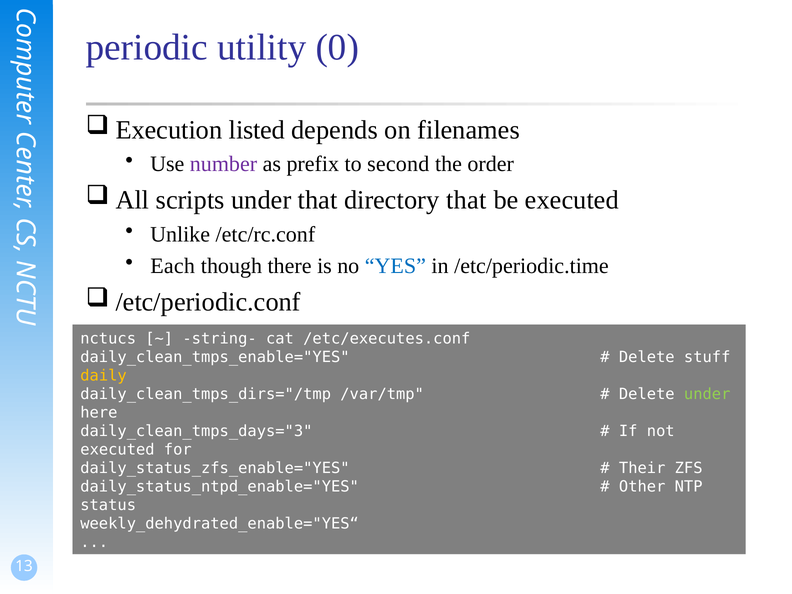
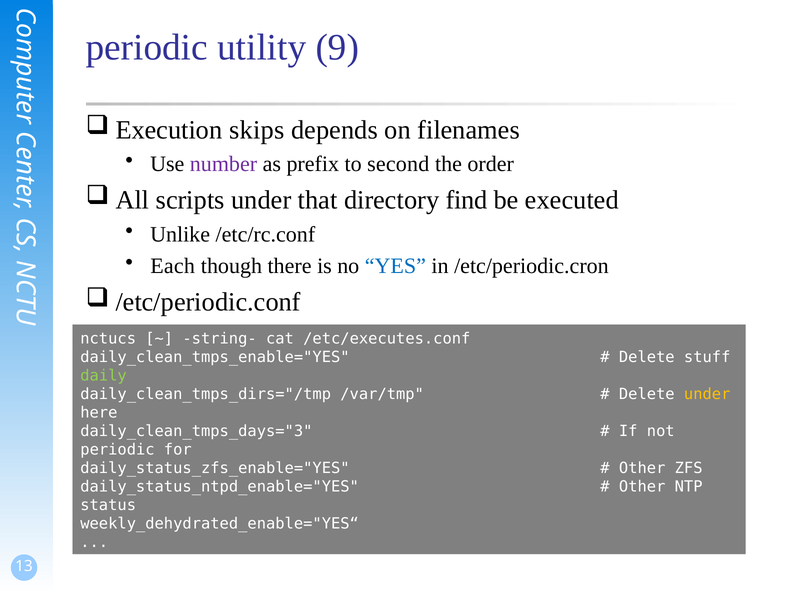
0: 0 -> 9 (337, 48)
listed: listed -> skips (257, 130)
directory that: that -> find (466, 200)
/etc/periodic.time: /etc/periodic.time -> /etc/periodic.cron (531, 266)
daily colour: yellow -> light green (104, 376)
under colour: light green -> yellow (707, 394)
executed: executed -> periodic (117, 450)
Their: Their -> Other (642, 468)
